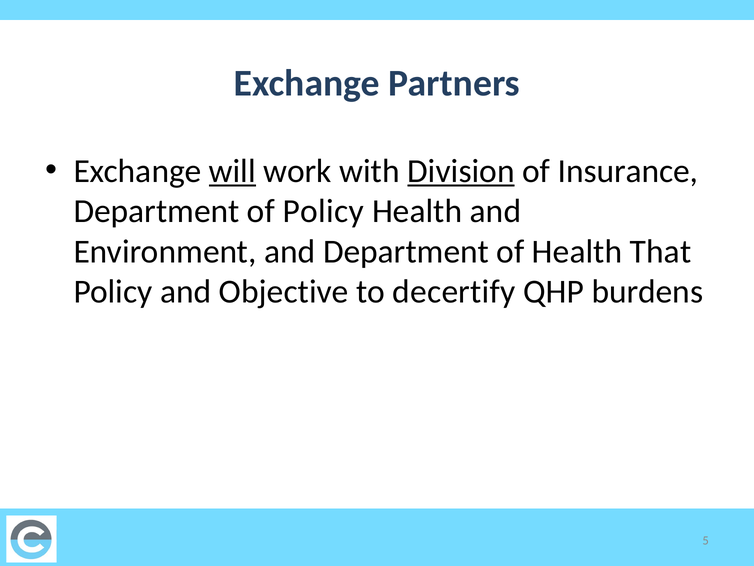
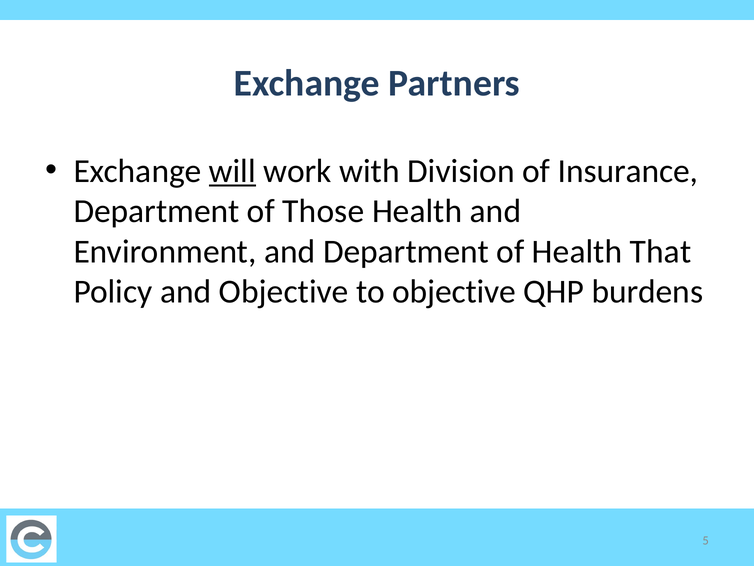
Division underline: present -> none (461, 171)
of Policy: Policy -> Those (323, 211)
to decertify: decertify -> objective (454, 292)
